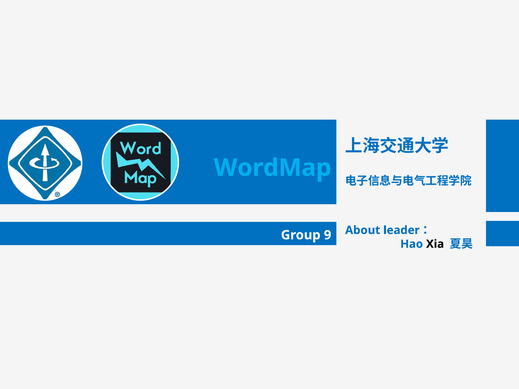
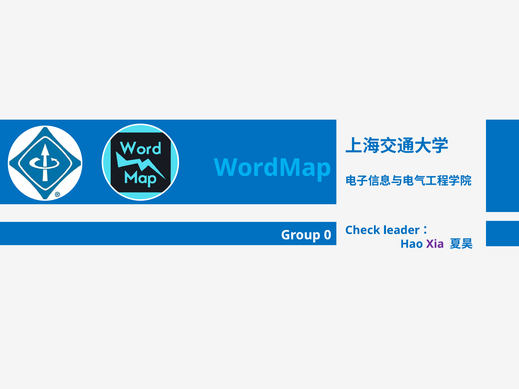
About: About -> Check (363, 230)
9: 9 -> 0 (328, 235)
Xia colour: black -> purple (435, 244)
